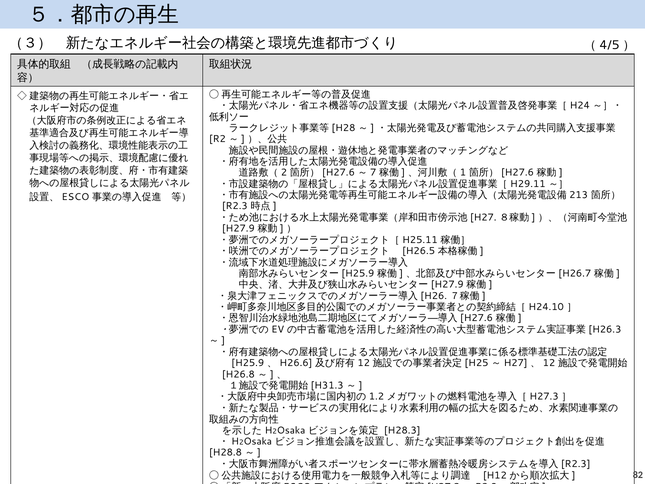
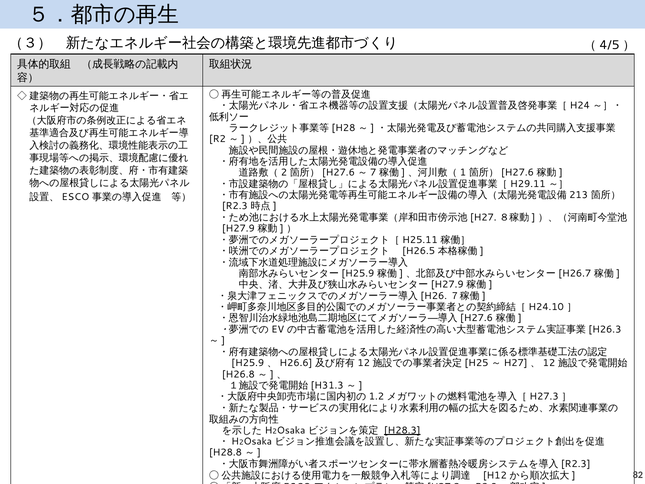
H28.3 underline: none -> present (402, 430)
